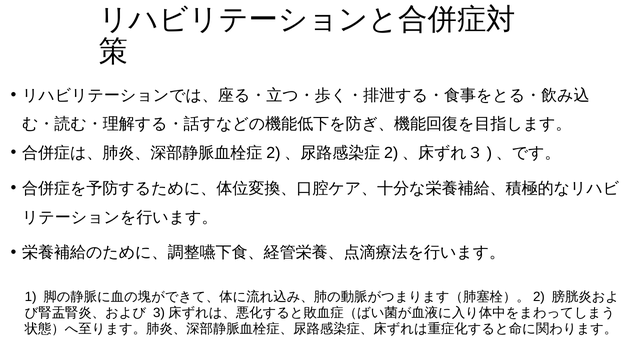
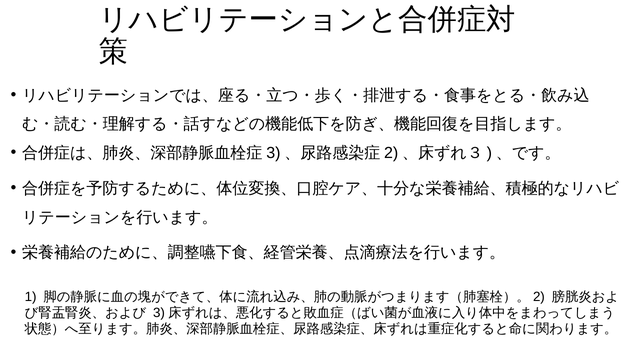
2: 2 -> 3 (273, 153)
